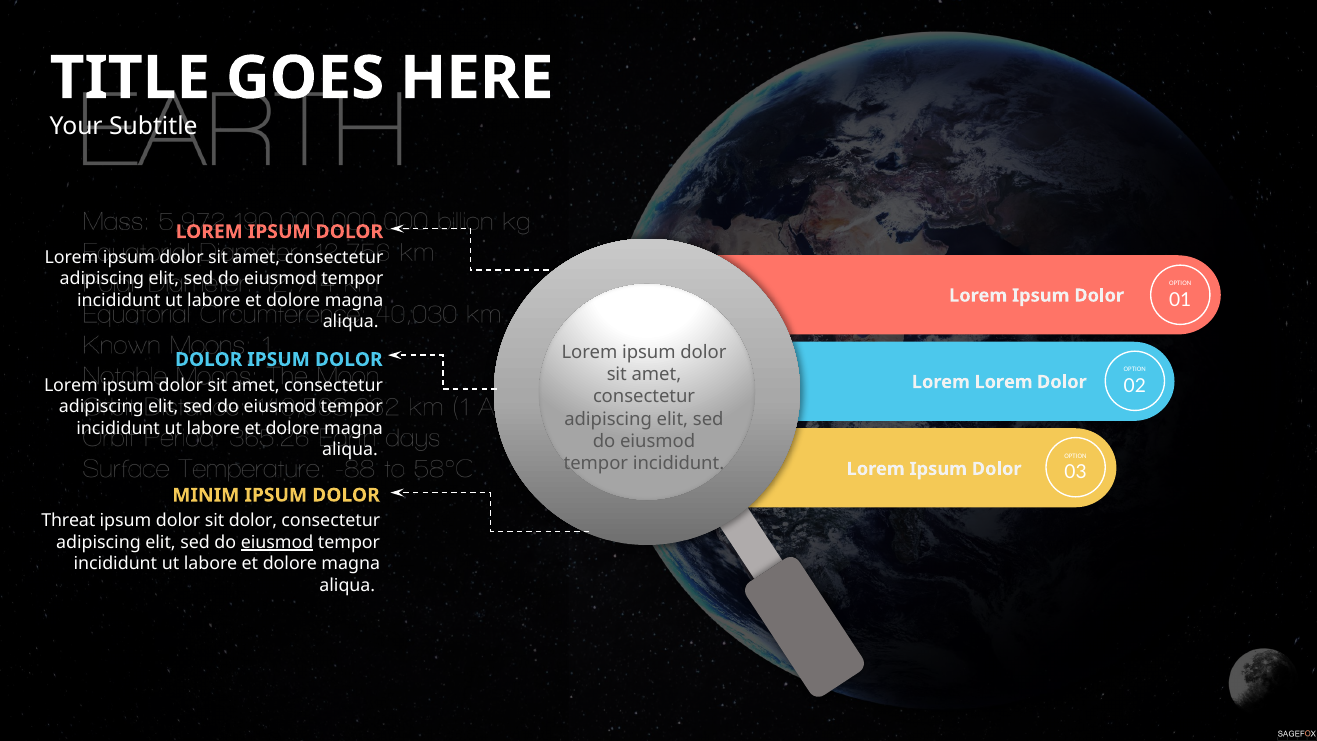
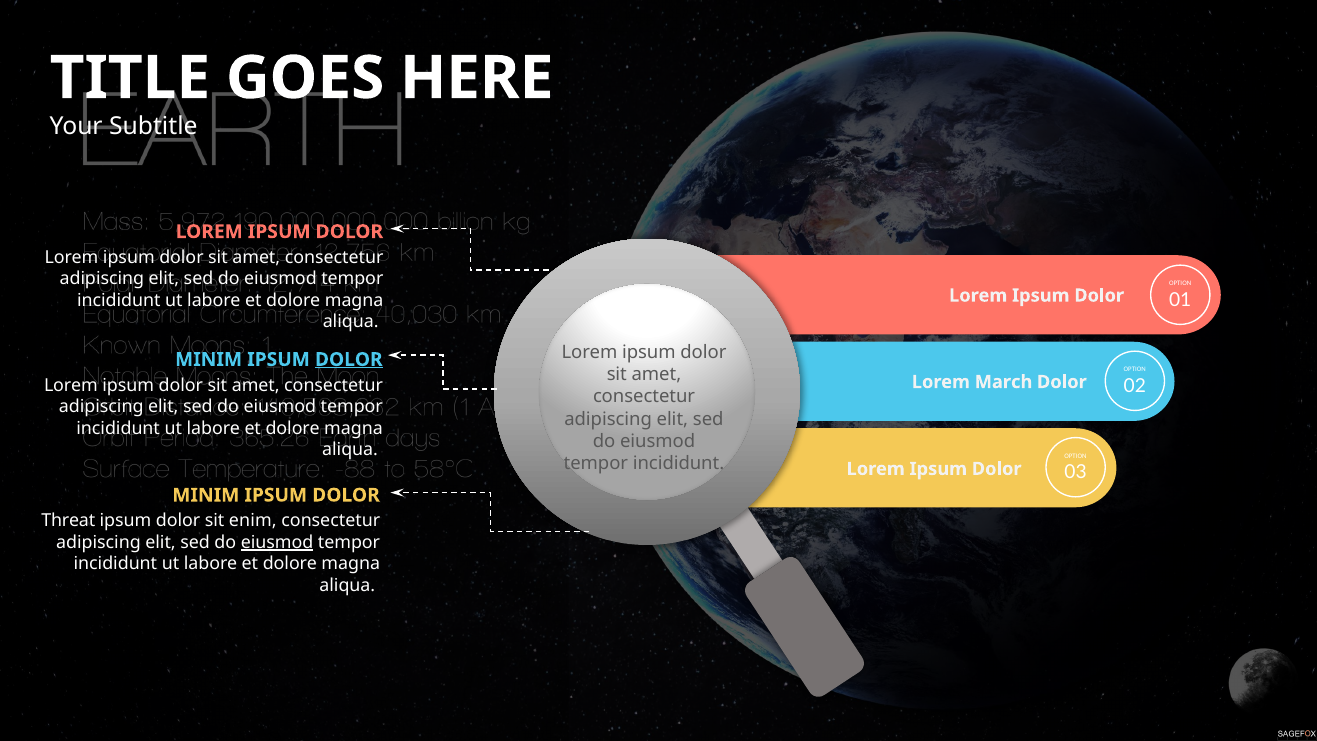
DOLOR: DOLOR -> MINIM (209, 359)
DOLOR underline: none -> present (349, 359)
Lorem Lorem: Lorem -> March (1004, 382)
sit dolor: dolor -> enim (253, 521)
